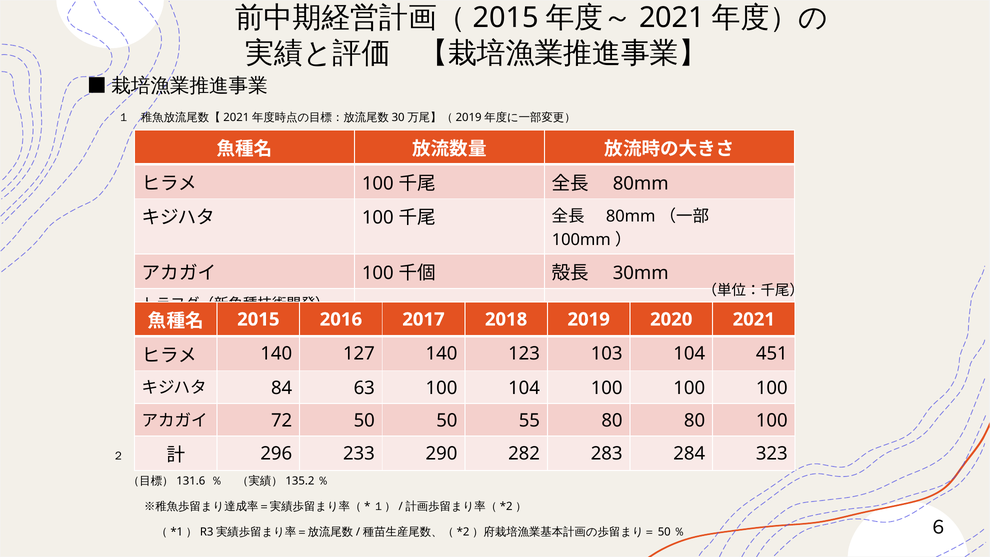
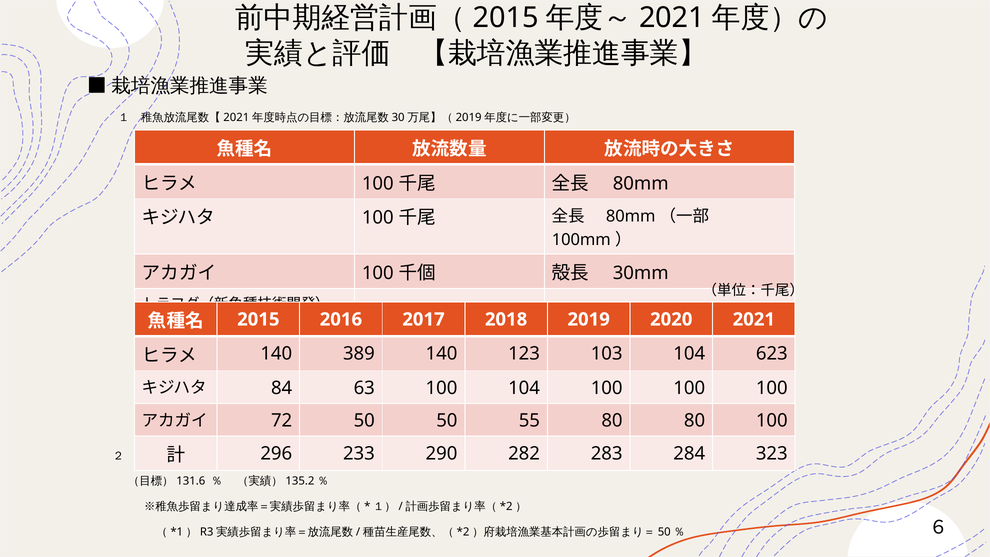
127: 127 -> 389 (359, 354)
451: 451 -> 623 (772, 354)
